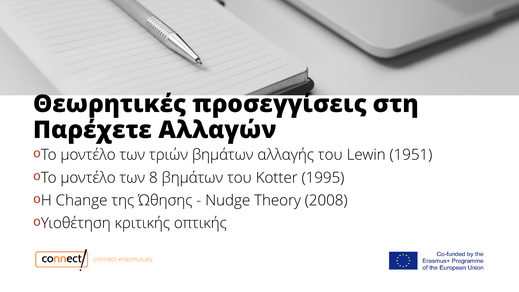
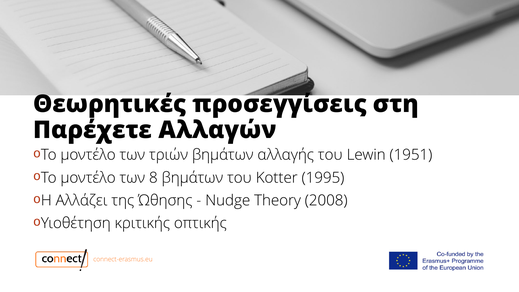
Change: Change -> Αλλάζει (82, 200)
